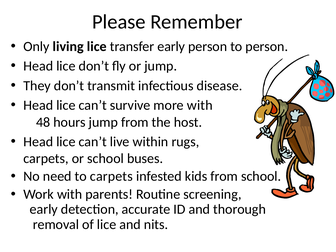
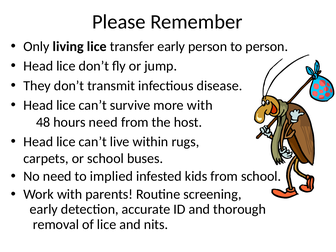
hours jump: jump -> need (103, 122)
to carpets: carpets -> implied (111, 176)
